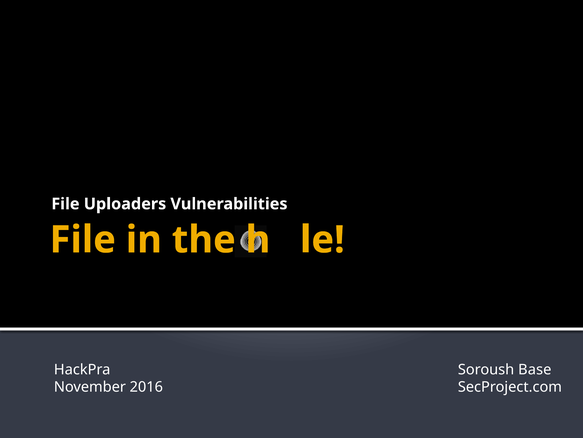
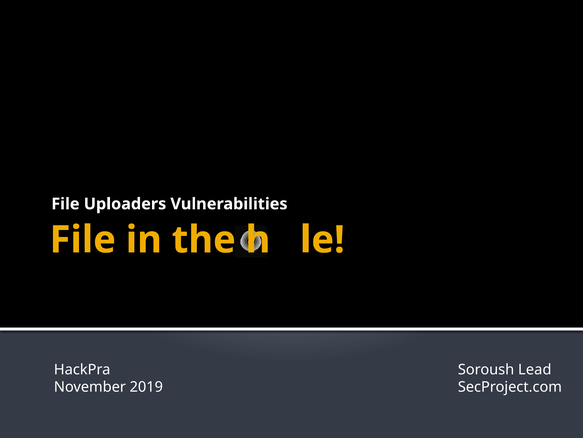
Base: Base -> Lead (535, 369)
2016: 2016 -> 2019 (146, 386)
